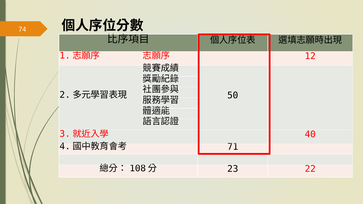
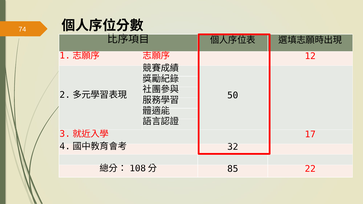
40: 40 -> 17 (310, 135)
71: 71 -> 32 (233, 147)
23: 23 -> 85 (233, 169)
